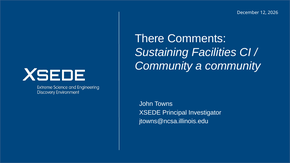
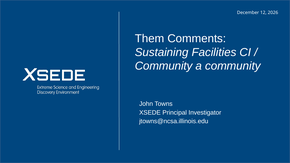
There: There -> Them (150, 39)
